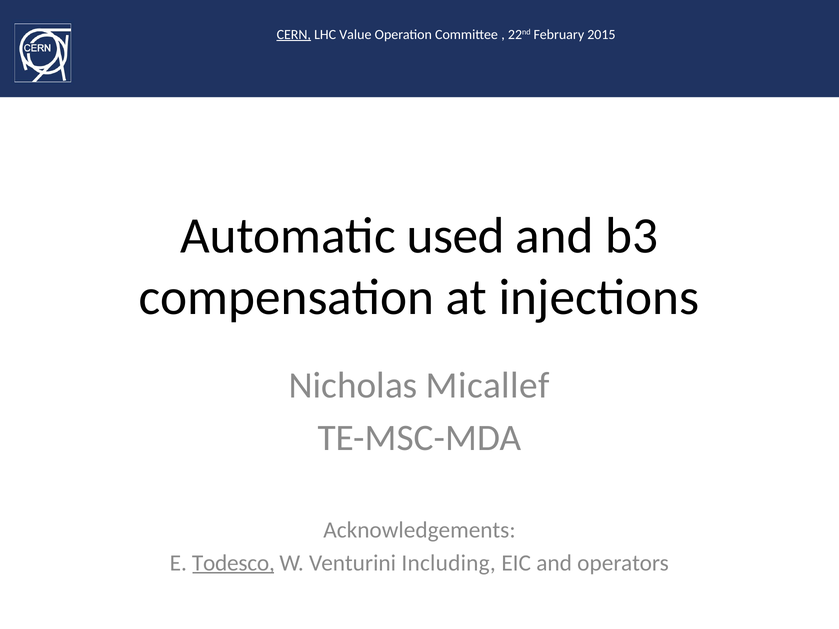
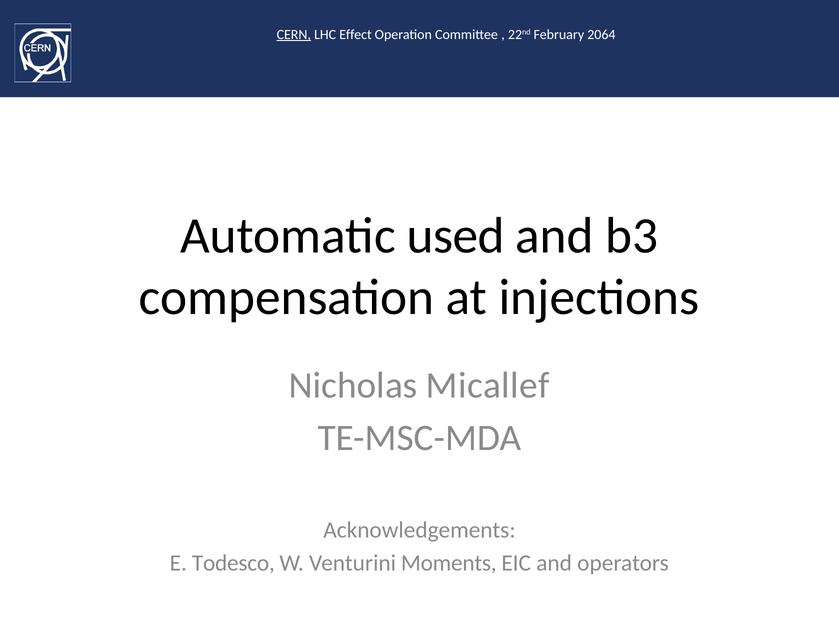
Value: Value -> Effect (355, 34)
2015: 2015 -> 2064 (601, 34)
Todesco underline: present -> none (233, 563)
Including: Including -> Moments (449, 563)
